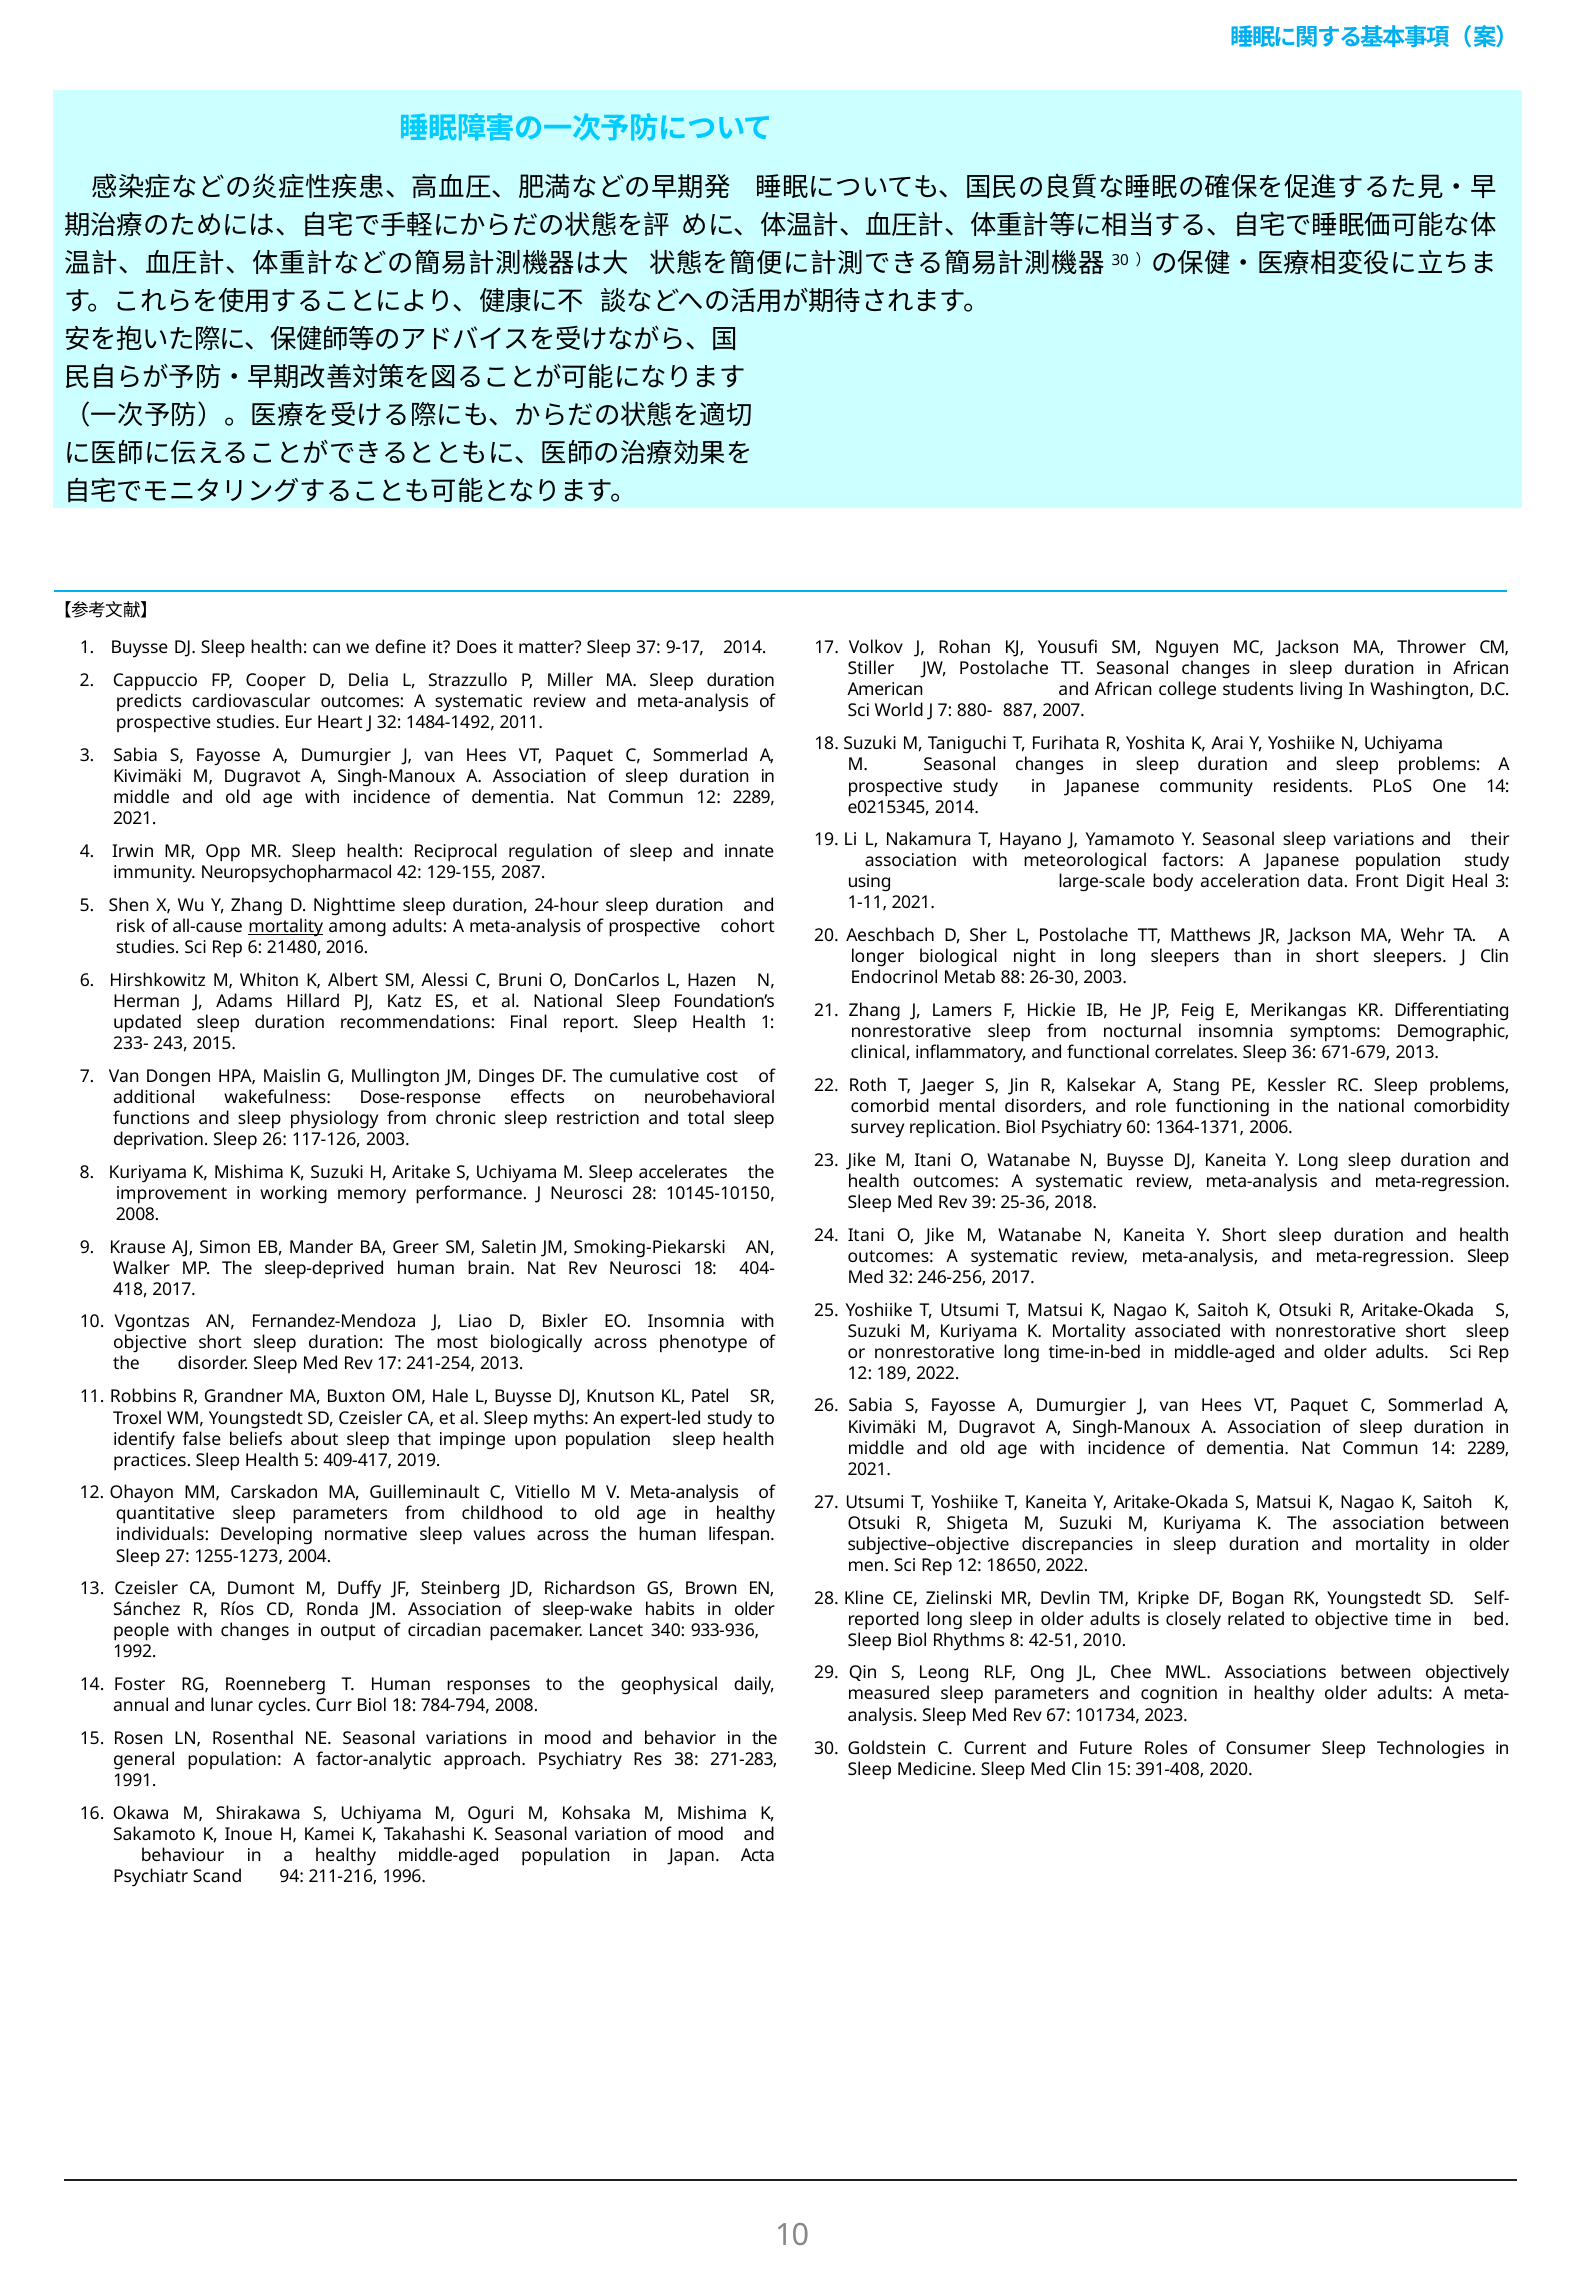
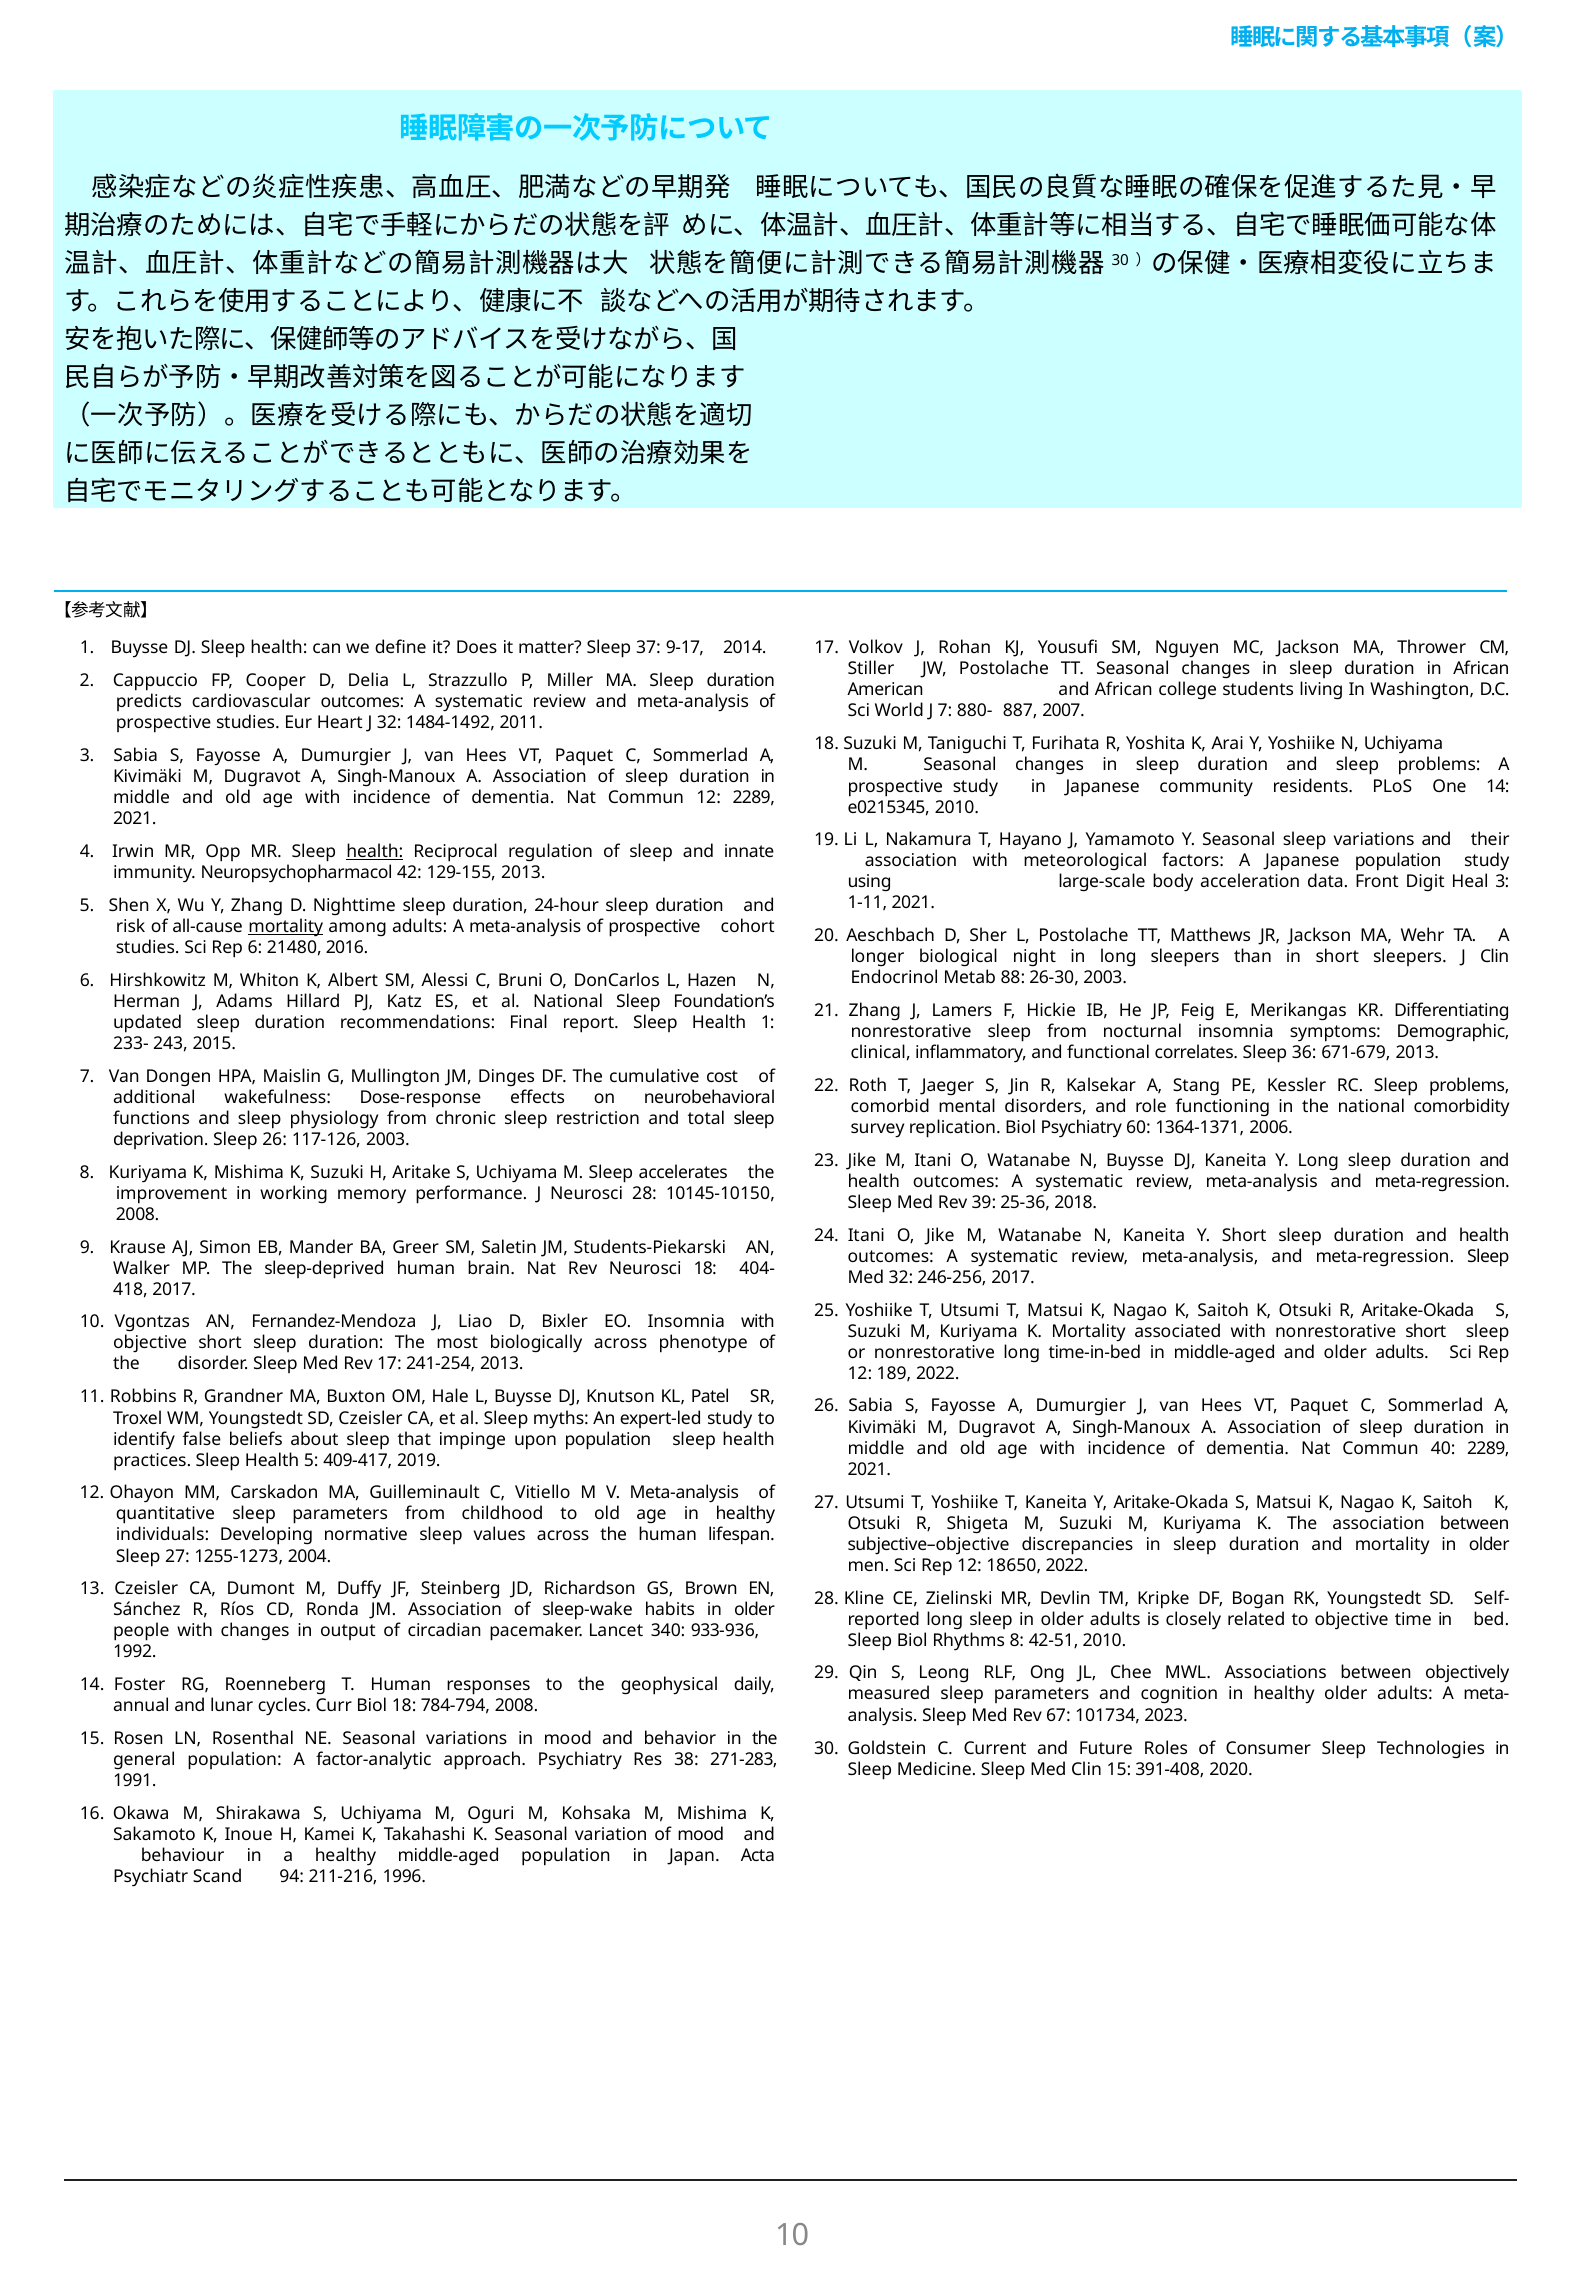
e0215345 2014: 2014 -> 2010 (957, 808)
health underline: none -> present (375, 852)
129-155 2087: 2087 -> 2013 (523, 873)
Smoking-Piekarski: Smoking-Piekarski -> Students-Piekarski (650, 1248)
Commun 14: 14 -> 40 (1443, 1449)
